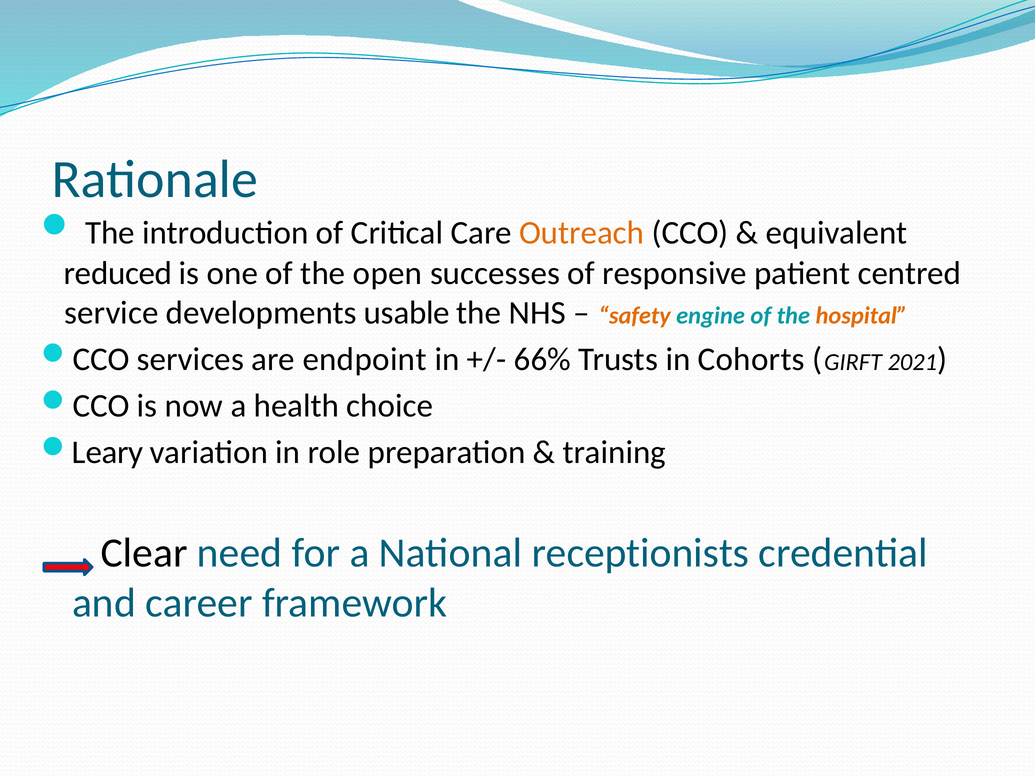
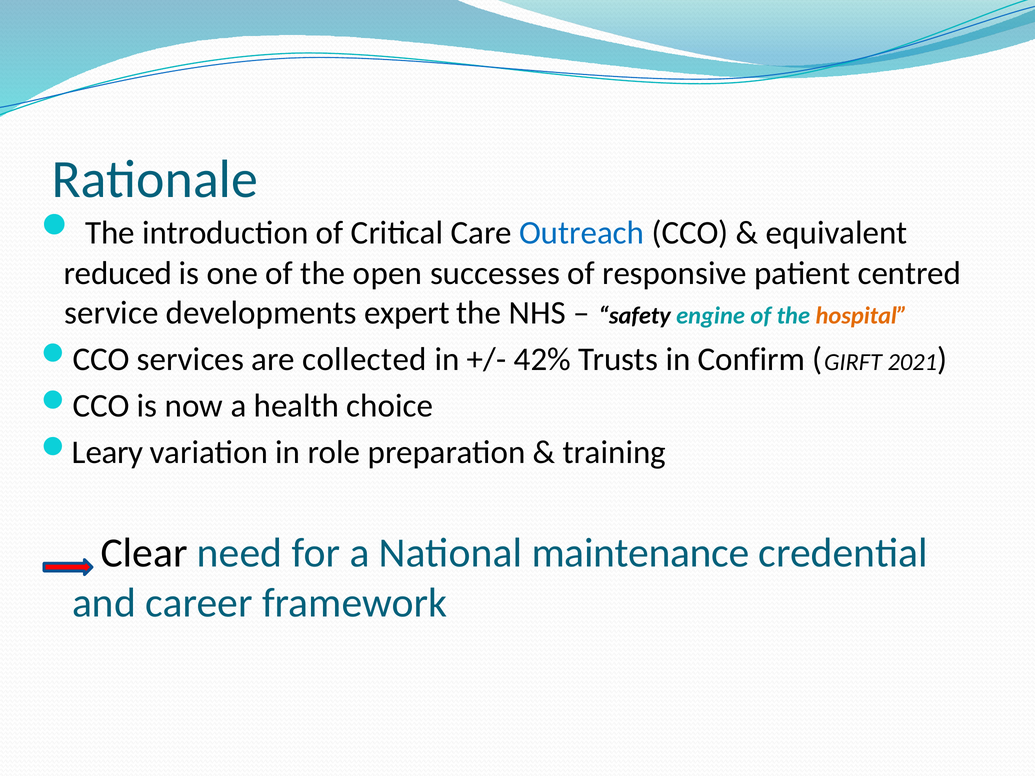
Outreach colour: orange -> blue (582, 233)
usable: usable -> expert (407, 313)
safety colour: orange -> black (635, 316)
endpoint: endpoint -> collected (365, 359)
66%: 66% -> 42% (542, 359)
Cohorts: Cohorts -> Confirm (751, 359)
receptionists: receptionists -> maintenance (640, 553)
